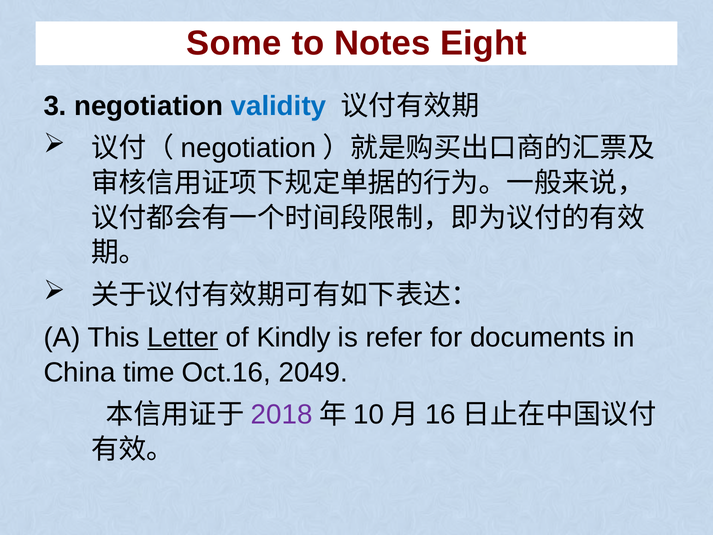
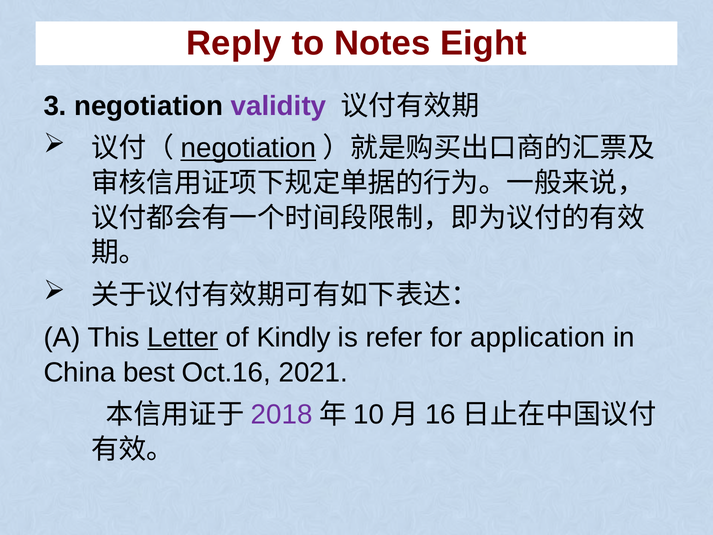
Some: Some -> Reply (234, 43)
validity colour: blue -> purple (278, 106)
negotiation underline: none -> present (248, 148)
documents: documents -> application (538, 337)
time: time -> best (149, 372)
2049: 2049 -> 2021 (313, 372)
